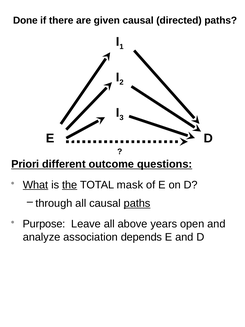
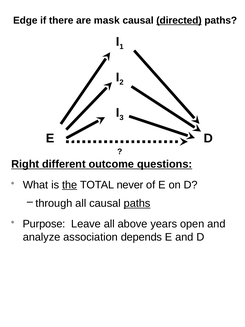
Done: Done -> Edge (25, 20)
given: given -> mask (107, 20)
directed underline: none -> present (179, 20)
Priori: Priori -> Right (25, 164)
What underline: present -> none (35, 185)
mask: mask -> never (130, 185)
